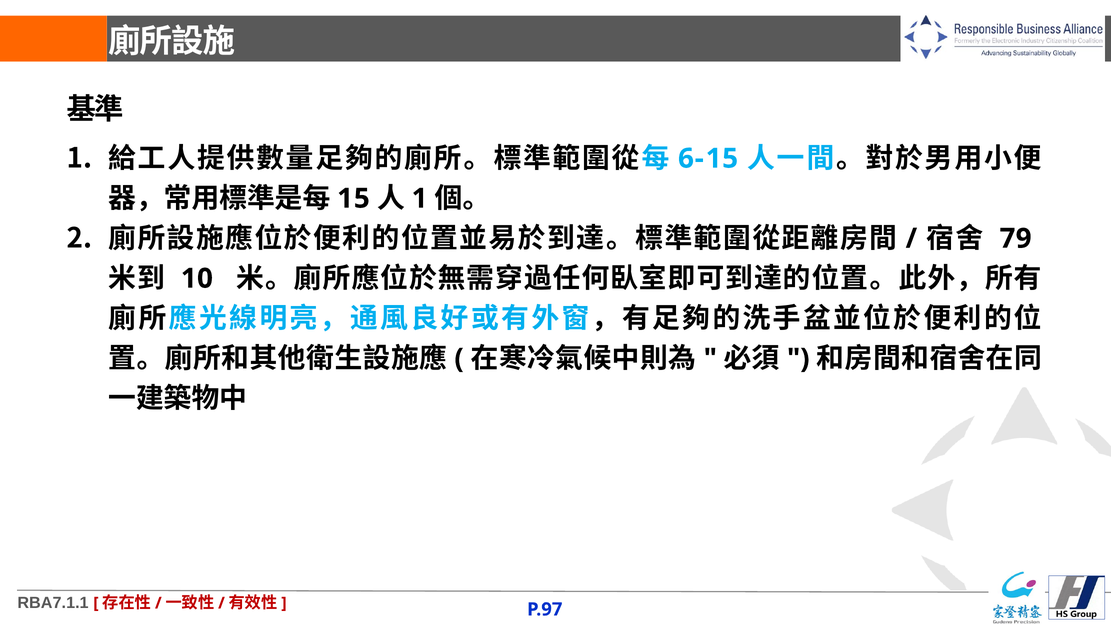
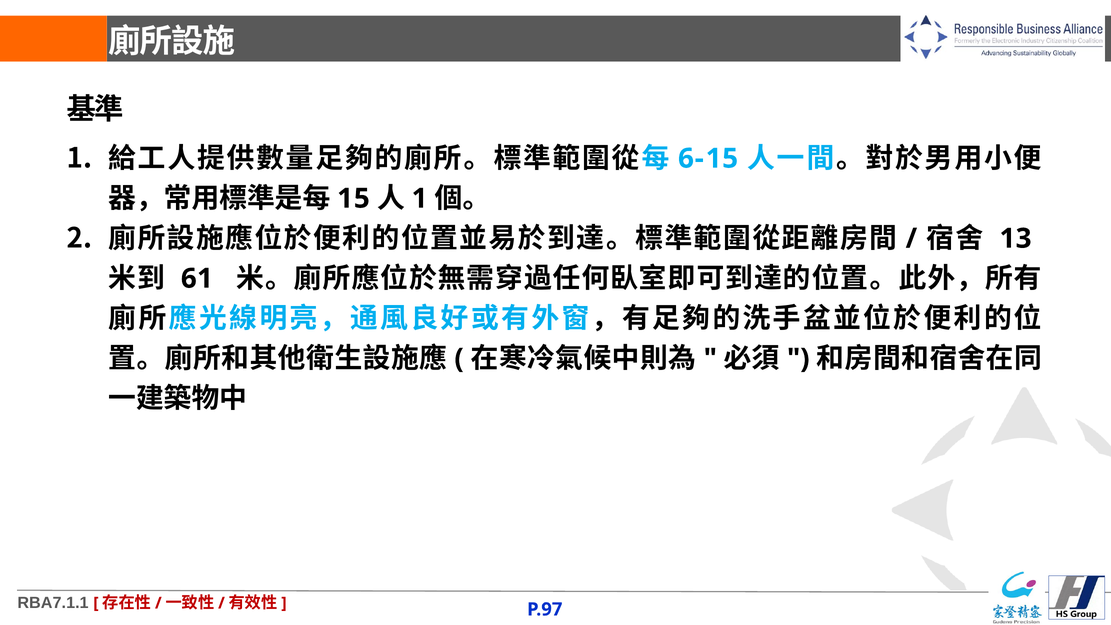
79: 79 -> 13 (1016, 239)
10: 10 -> 61 (197, 278)
